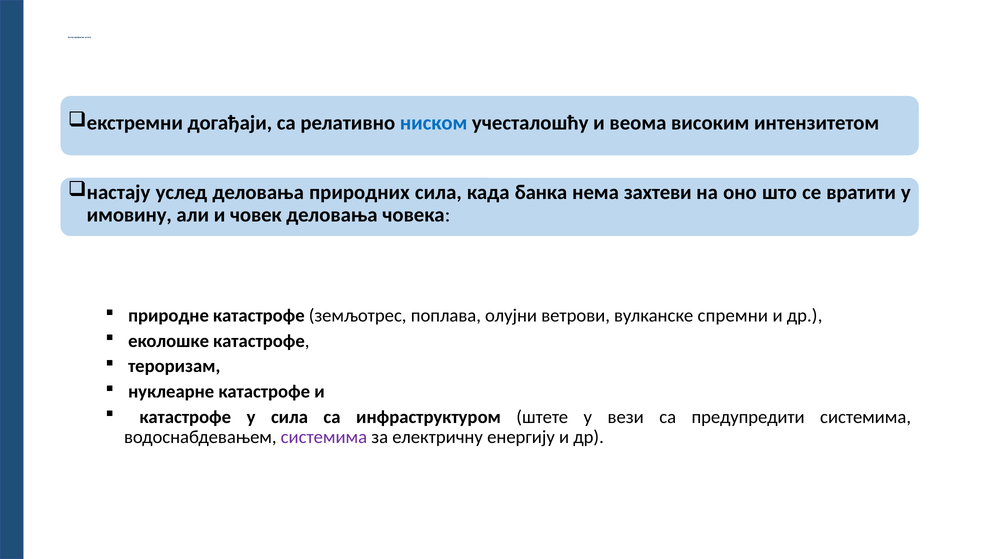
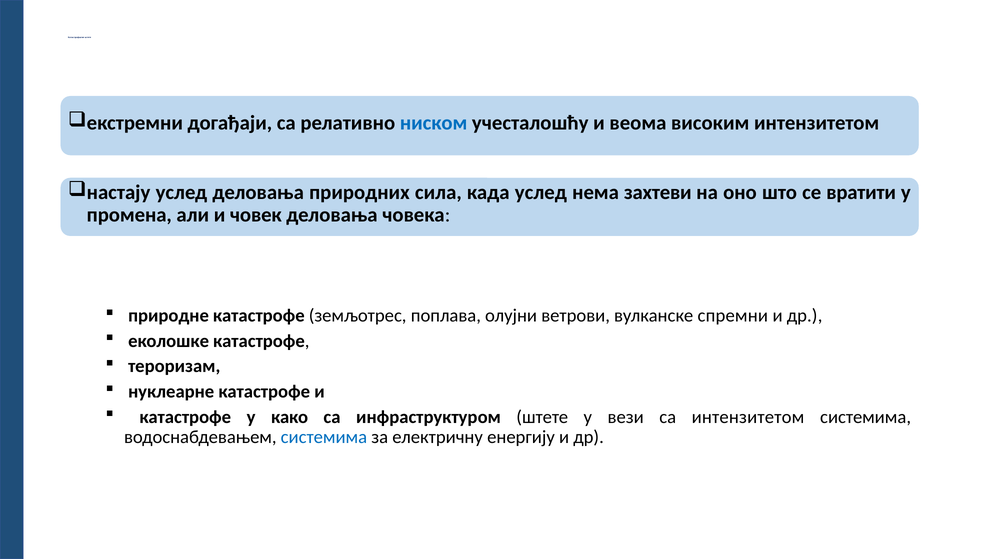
када банка: банка -> услед (541, 193)
имовину: имовину -> промена (129, 215)
у сила: сила -> како (290, 417)
са предупредити: предупредити -> интензитетом (748, 417)
системима colour: purple -> blue (324, 438)
